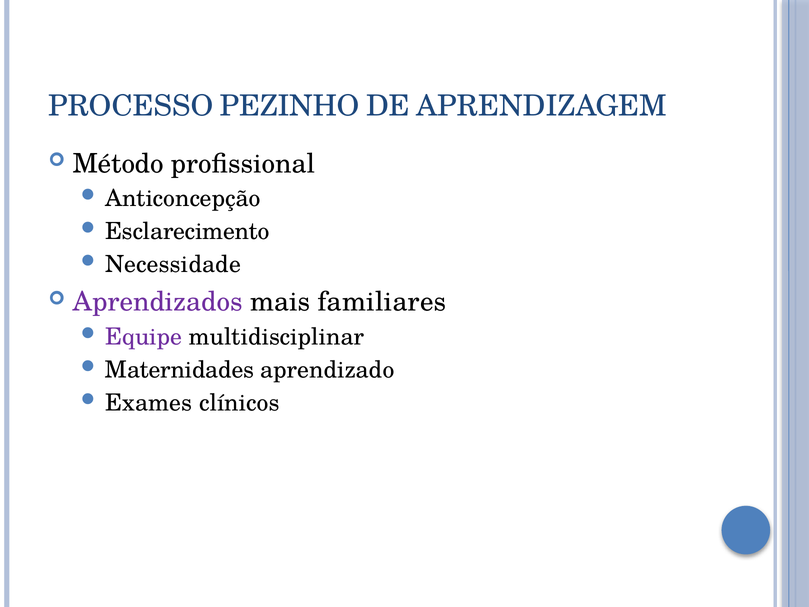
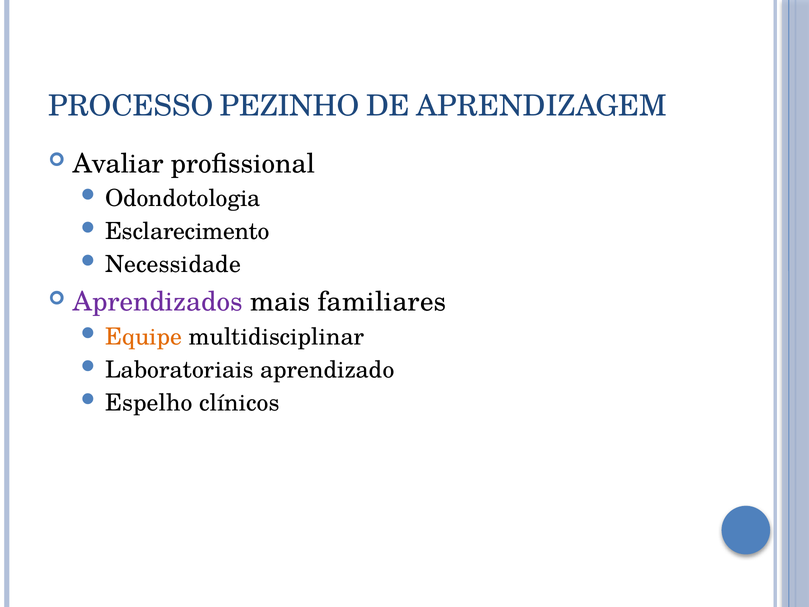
Método: Método -> Avaliar (118, 164)
Anticoncepção: Anticoncepção -> Odondotologia (183, 198)
Equipe colour: purple -> orange (144, 337)
Maternidades: Maternidades -> Laboratoriais (179, 370)
Exames: Exames -> Espelho (149, 403)
